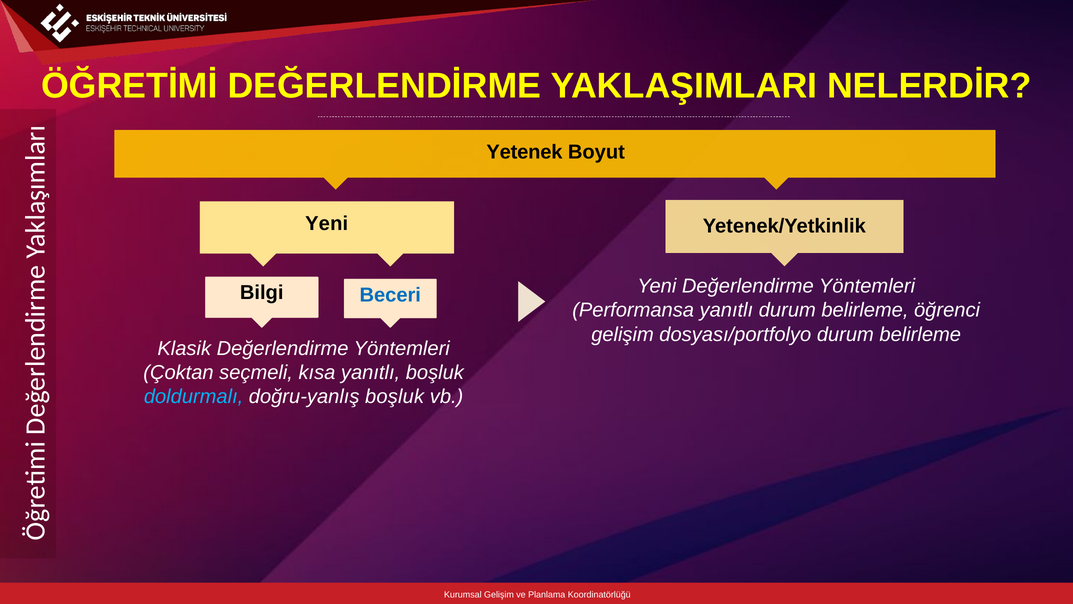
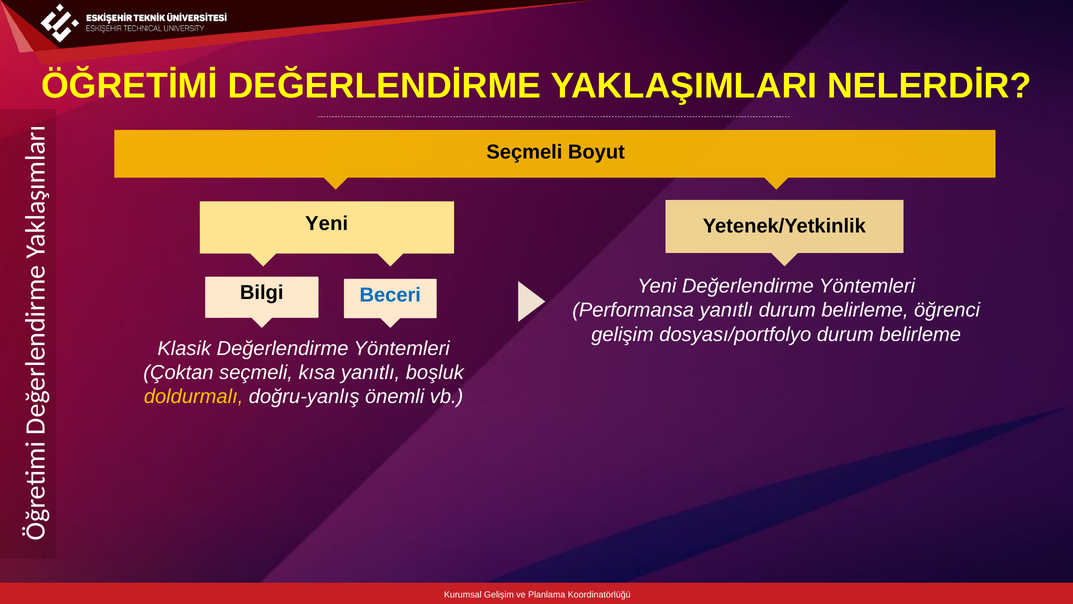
Yetenek: Yetenek -> Seçmeli (524, 152)
doldurmalı colour: light blue -> yellow (194, 396)
doğru-yanlış boşluk: boşluk -> önemli (395, 396)
